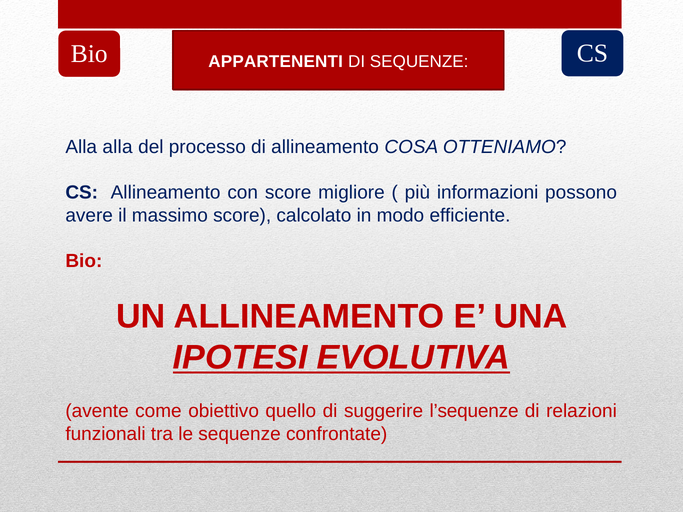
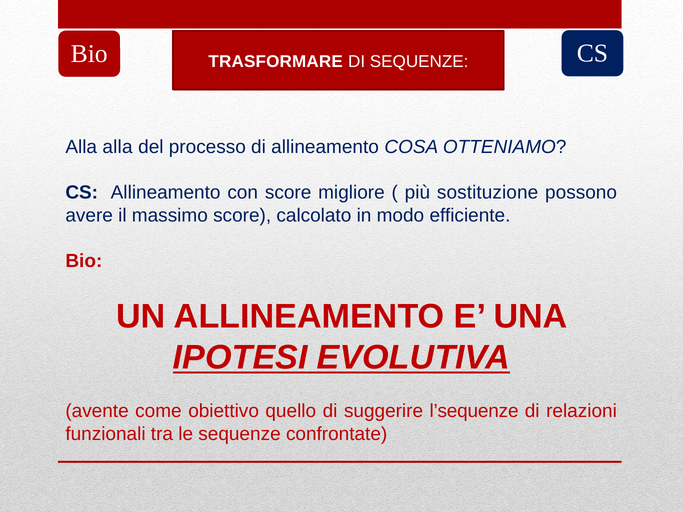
APPARTENENTI: APPARTENENTI -> TRASFORMARE (276, 61)
informazioni: informazioni -> sostituzione (488, 193)
